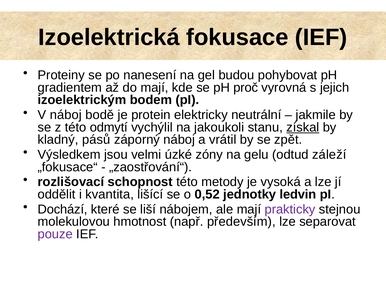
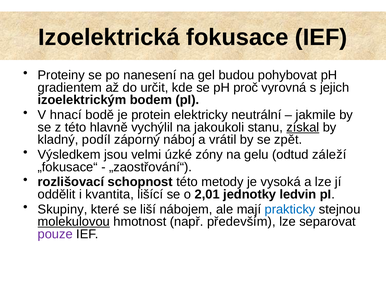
do mají: mají -> určit (154, 87)
V náboj: náboj -> hnací (66, 115)
odmytí: odmytí -> hlavně (109, 127)
pásů: pásů -> podíl (96, 139)
0,52: 0,52 -> 2,01 (207, 194)
Dochází: Dochází -> Skupiny (62, 209)
prakticky colour: purple -> blue (290, 209)
molekulovou underline: none -> present (74, 221)
